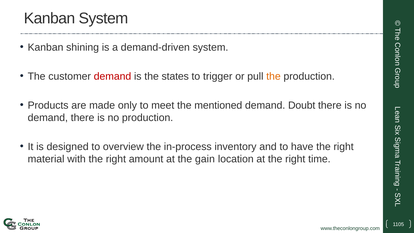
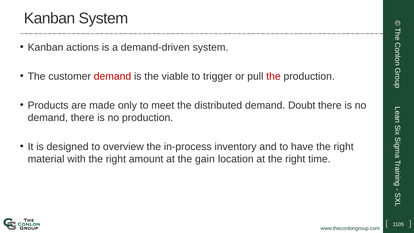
shining: shining -> actions (83, 47)
states: states -> viable (175, 76)
the colour: orange -> red (273, 76)
mentioned: mentioned -> distributed (218, 105)
